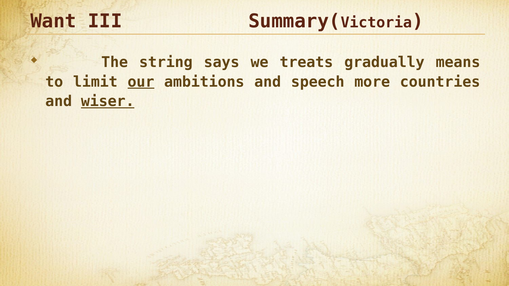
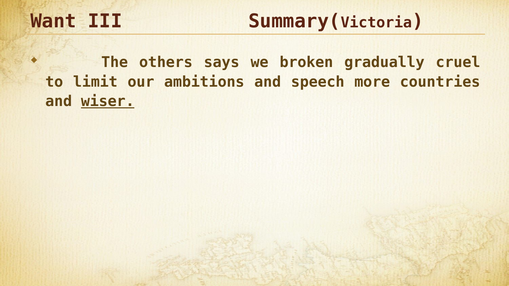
string: string -> others (166, 62)
treats: treats -> broken (306, 62)
means: means -> cruel (458, 62)
our underline: present -> none (141, 82)
